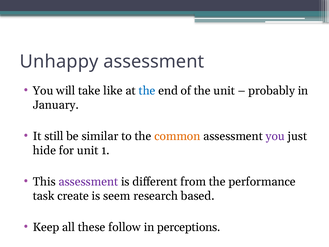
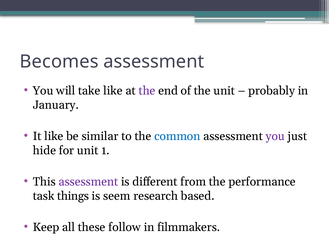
Unhappy: Unhappy -> Becomes (59, 62)
the colour: blue -> purple (147, 91)
It still: still -> like (54, 136)
common colour: orange -> blue (177, 136)
create: create -> things (73, 196)
perceptions: perceptions -> filmmakers (189, 227)
